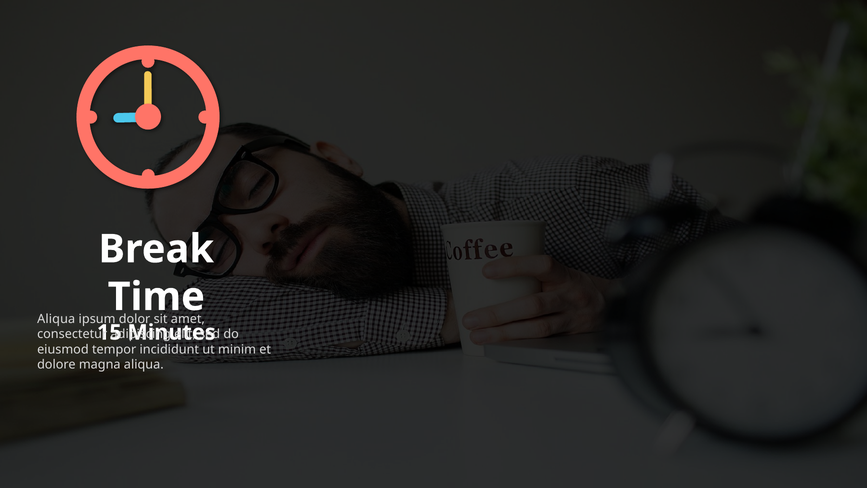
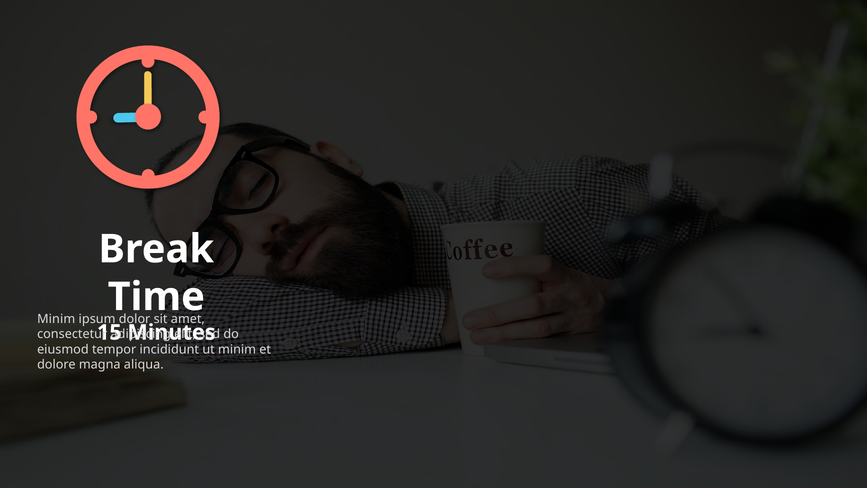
Aliqua: Aliqua -> Minim (56, 319)
